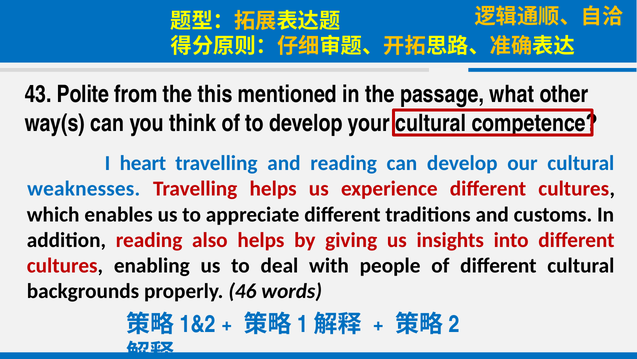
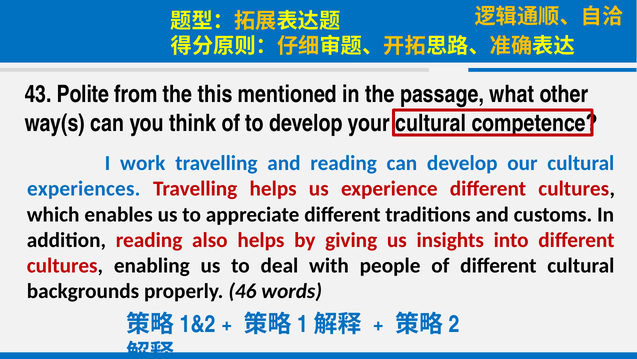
heart: heart -> work (143, 163)
weaknesses: weaknesses -> experiences (84, 189)
